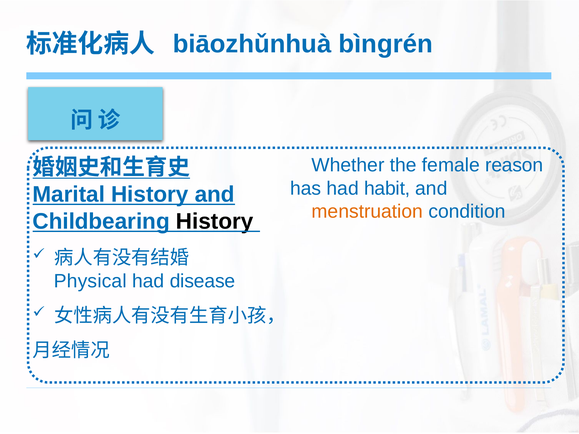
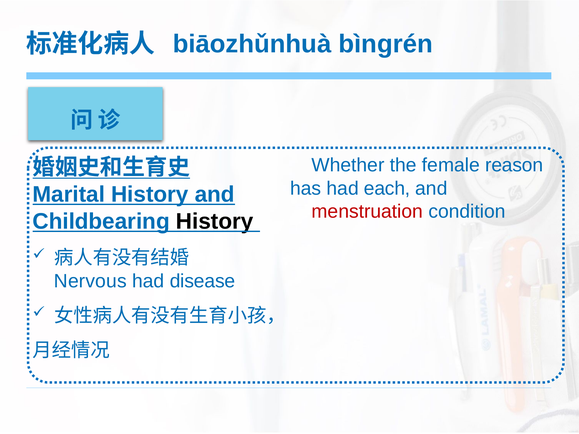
habit: habit -> each (387, 189)
menstruation colour: orange -> red (367, 212)
Physical: Physical -> Nervous (90, 281)
